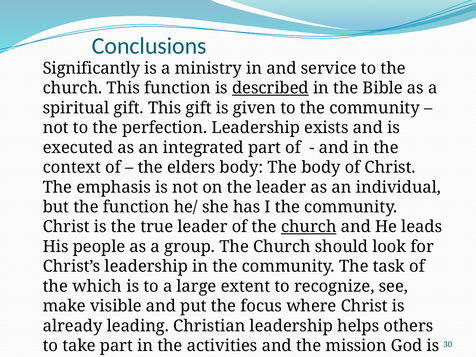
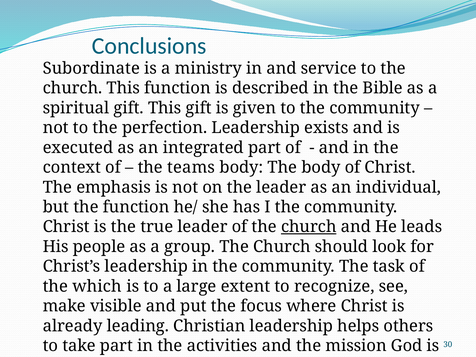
Significantly: Significantly -> Subordinate (91, 68)
described underline: present -> none (270, 88)
elders: elders -> teams (191, 167)
